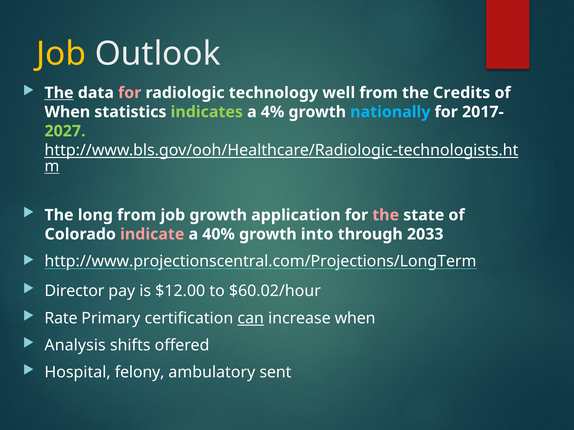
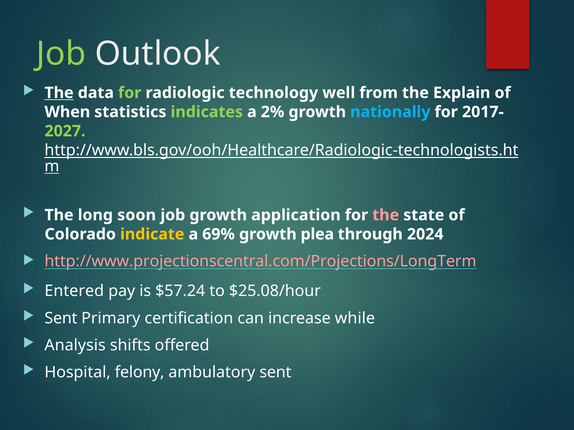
Job colour: yellow -> light green (61, 54)
for colour: pink -> light green (130, 93)
Credits: Credits -> Explain (462, 93)
4%: 4% -> 2% (273, 112)
long from: from -> soon (137, 215)
indicate colour: pink -> yellow (152, 234)
40%: 40% -> 69% (219, 234)
into: into -> plea (317, 234)
2033: 2033 -> 2024 (425, 234)
http://www.projectionscentral.com/Projections/LongTerm colour: white -> pink (260, 262)
Director: Director -> Entered (74, 291)
$12.00: $12.00 -> $57.24 (180, 291)
$60.02/hour: $60.02/hour -> $25.08/hour (275, 291)
Rate: Rate -> Sent (61, 319)
can underline: present -> none (251, 319)
increase when: when -> while (355, 319)
